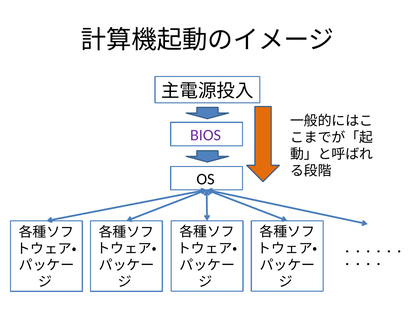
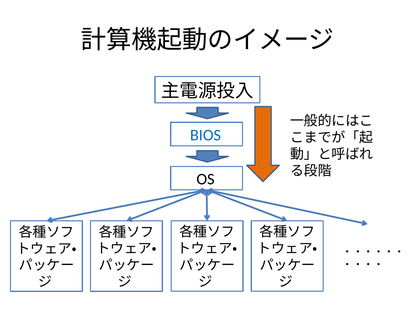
BIOS colour: purple -> blue (205, 135)
